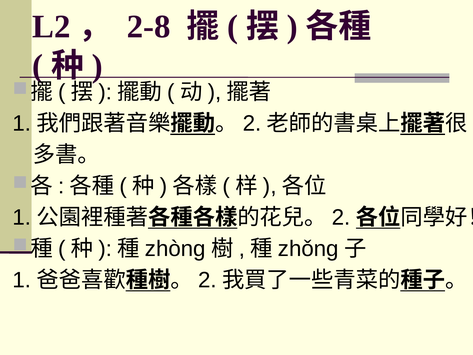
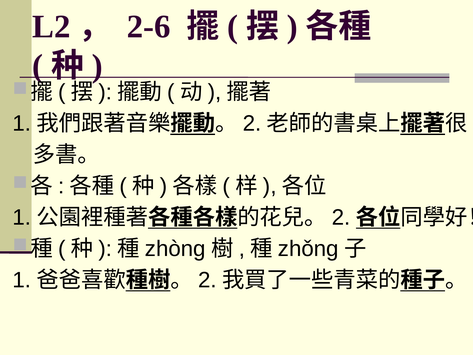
2-8: 2-8 -> 2-6 (149, 27)
